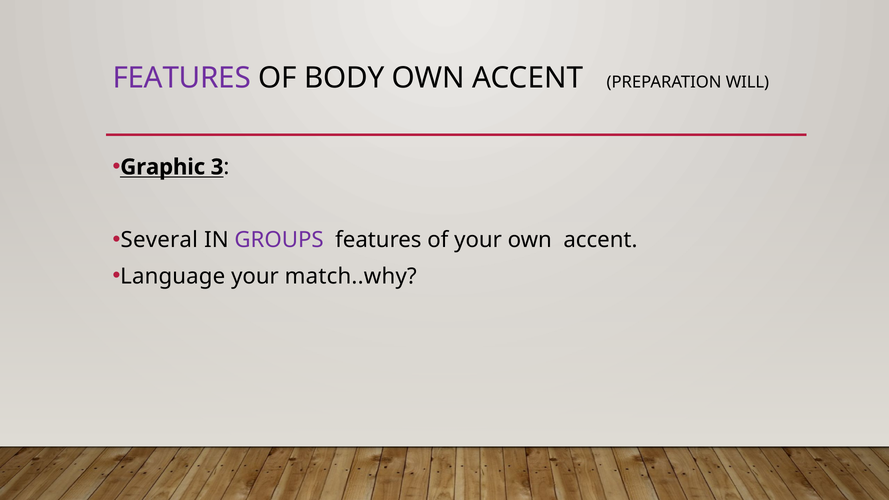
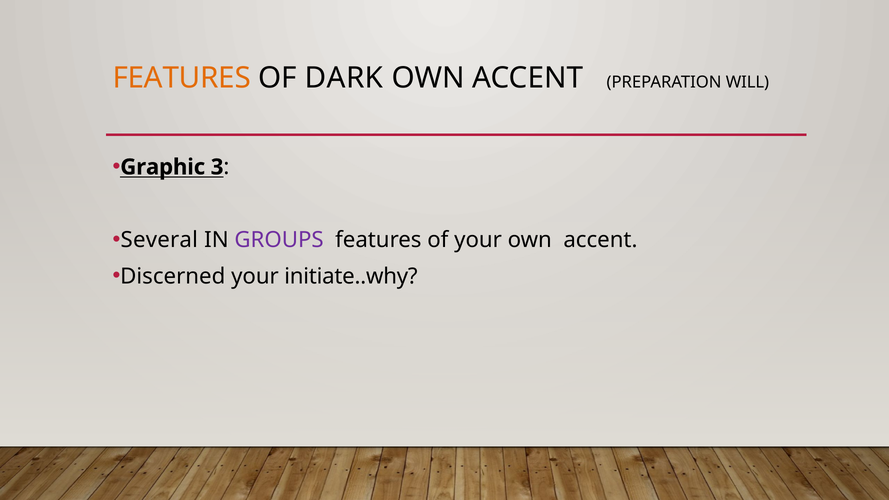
FEATURES colour: purple -> orange (182, 78)
BODY: BODY -> DARK (344, 78)
Language: Language -> Discerned (173, 276)
match..why: match..why -> initiate..why (351, 276)
